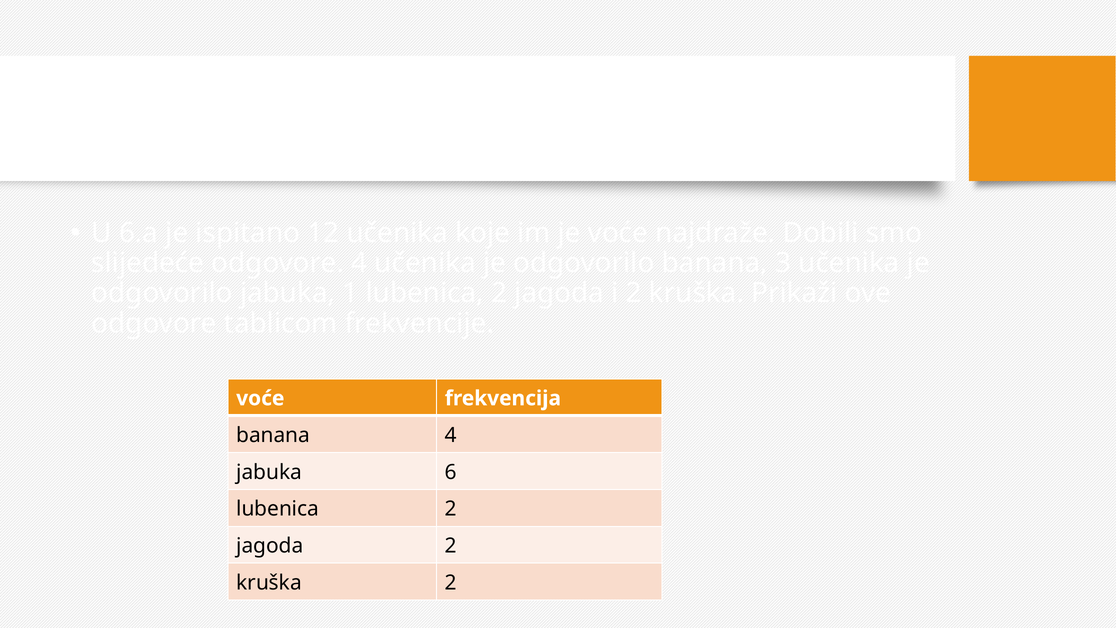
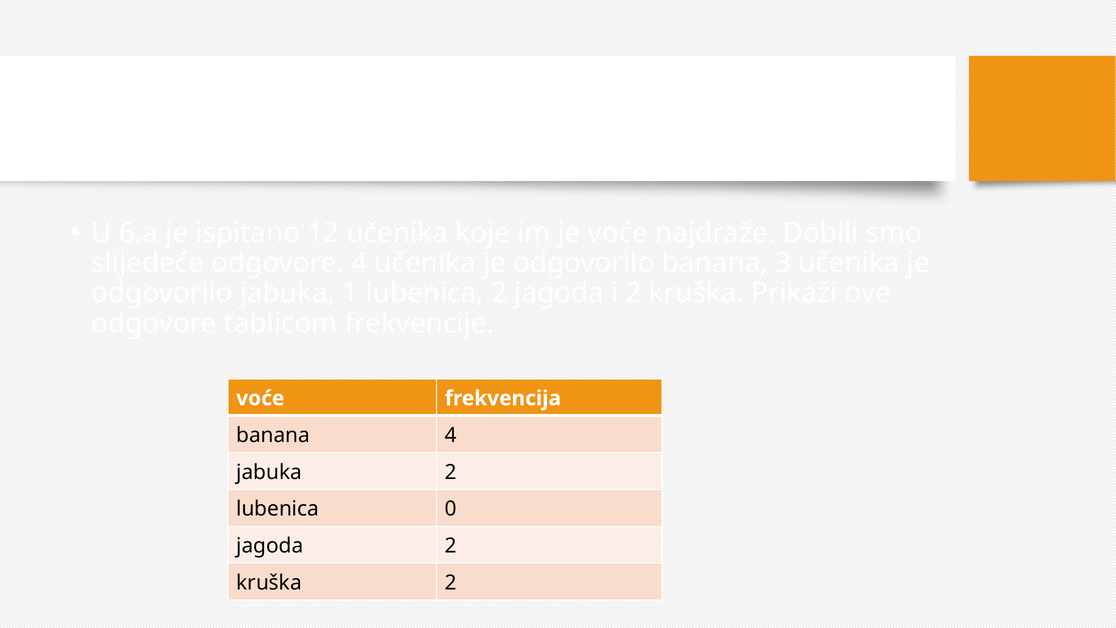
jabuka 6: 6 -> 2 (451, 472)
2: 2 -> 0 (451, 509)
